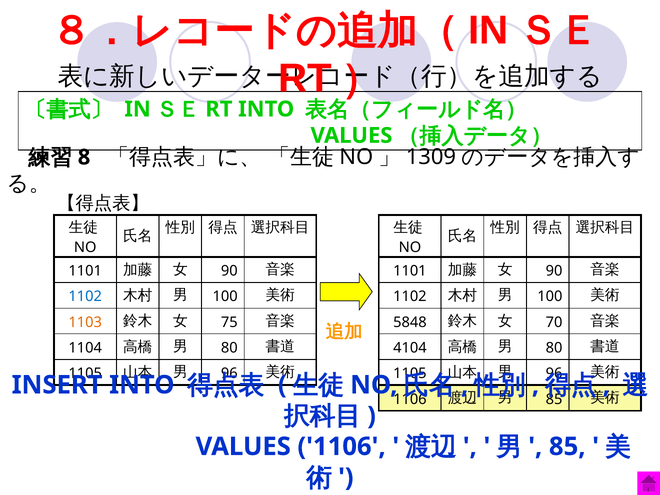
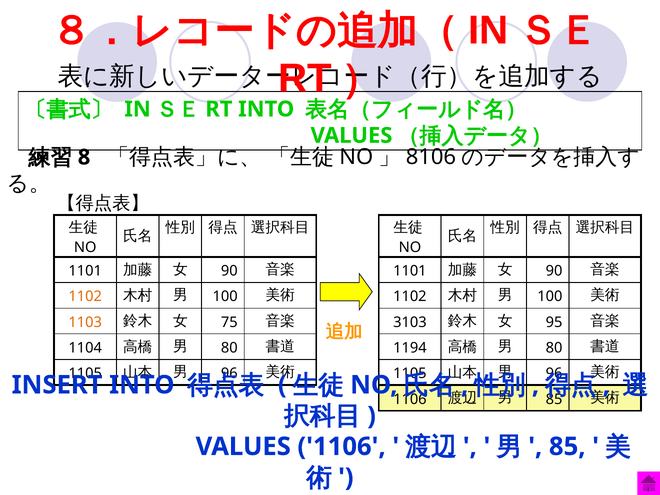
1309: 1309 -> 8106 (431, 157)
1102 colour: blue -> orange (85, 297)
5848: 5848 -> 3103 (410, 322)
70: 70 -> 95 (554, 322)
4104: 4104 -> 1194 (410, 348)
